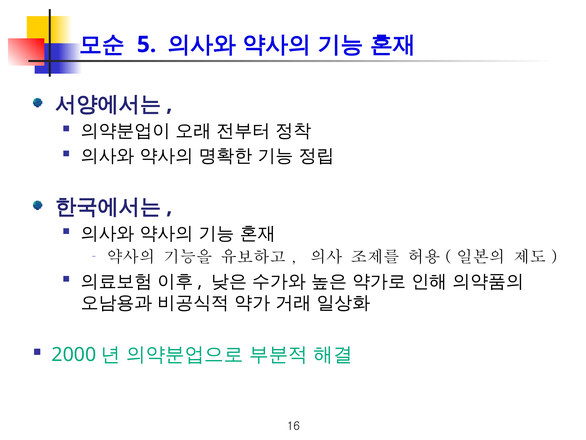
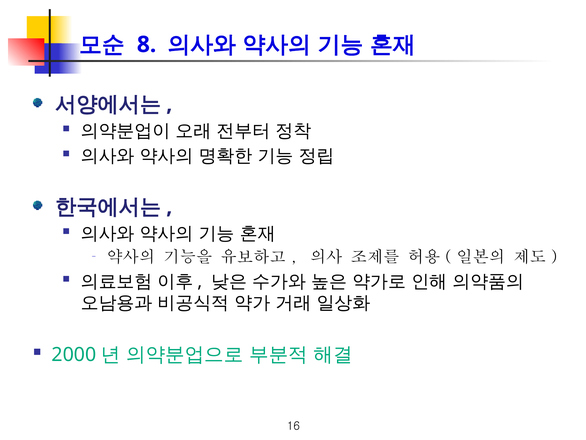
5: 5 -> 8 (147, 44)
